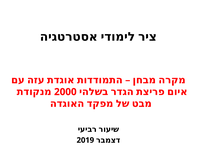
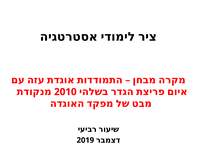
2000: 2000 -> 2010 (65, 92)
